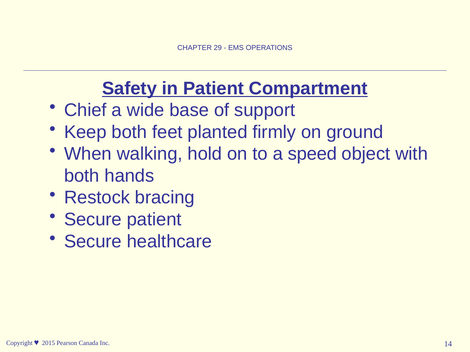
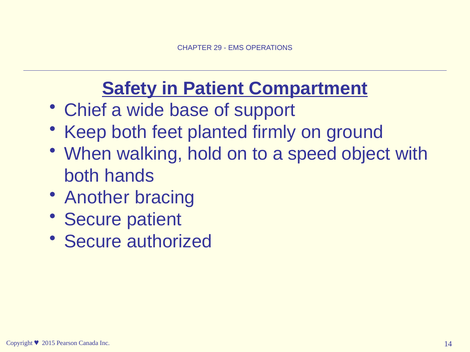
Restock: Restock -> Another (97, 198)
healthcare: healthcare -> authorized (169, 242)
